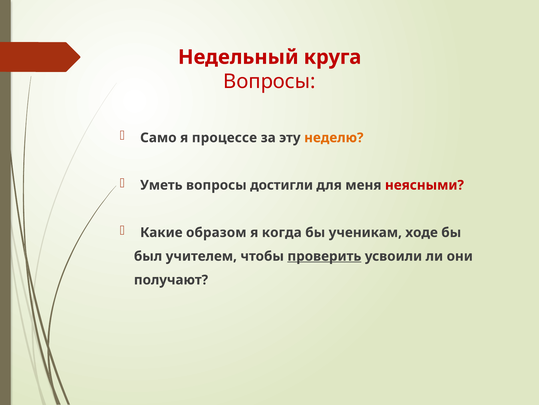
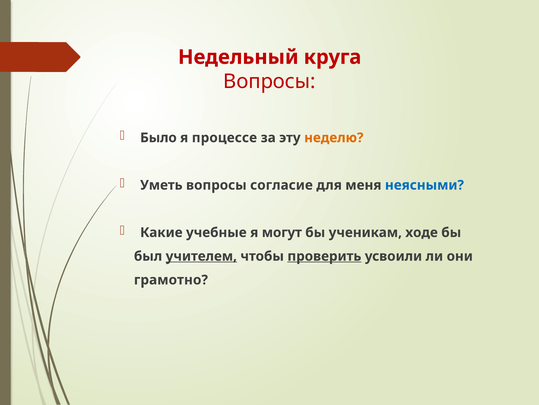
Само: Само -> Было (158, 137)
достигли: достигли -> согласие (281, 185)
неясными colour: red -> blue (424, 185)
образом: образом -> учебные (216, 232)
когда: когда -> могут (282, 232)
учителем underline: none -> present (201, 256)
получают: получают -> грамотно (171, 279)
